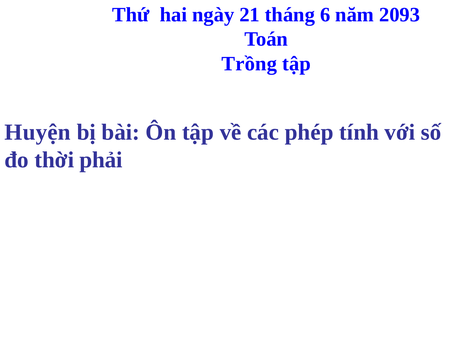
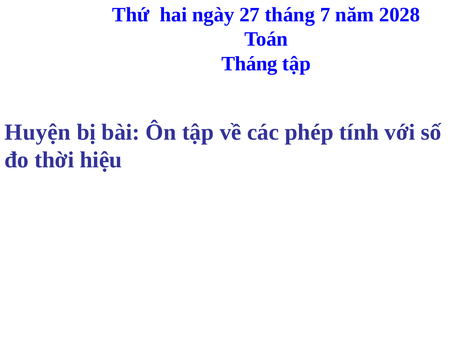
21: 21 -> 27 (250, 15)
6: 6 -> 7 (325, 15)
2093: 2093 -> 2028 (400, 15)
Trồng: Trồng -> Tháng (250, 64)
phải: phải -> hiệu (101, 160)
